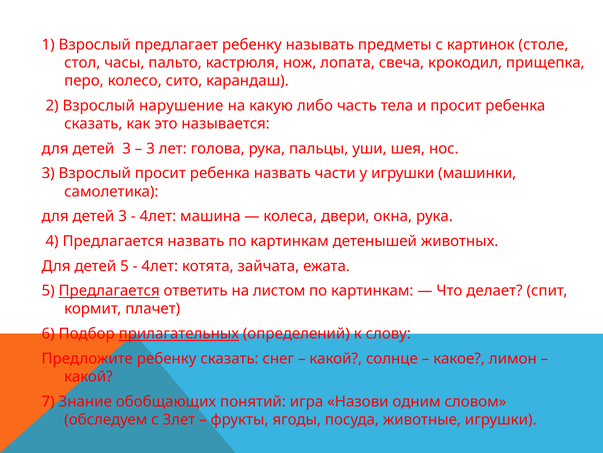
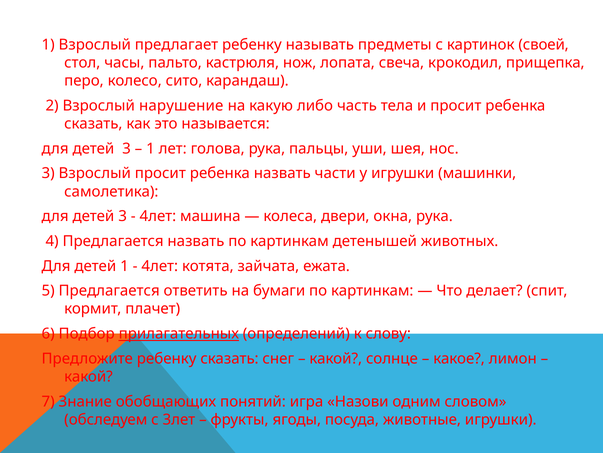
столе: столе -> своей (544, 45)
3: 3 -> 1 (150, 148)
детей 5: 5 -> 1 (124, 266)
Предлагается underline: present -> none (109, 290)
листом: листом -> бумаги (279, 290)
